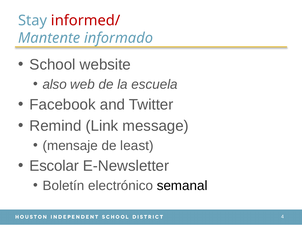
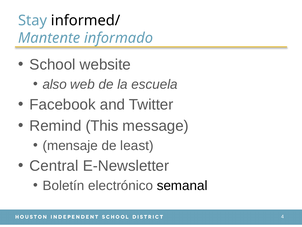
informed/ colour: red -> black (86, 20)
Link: Link -> This (102, 126)
Escolar: Escolar -> Central (54, 166)
